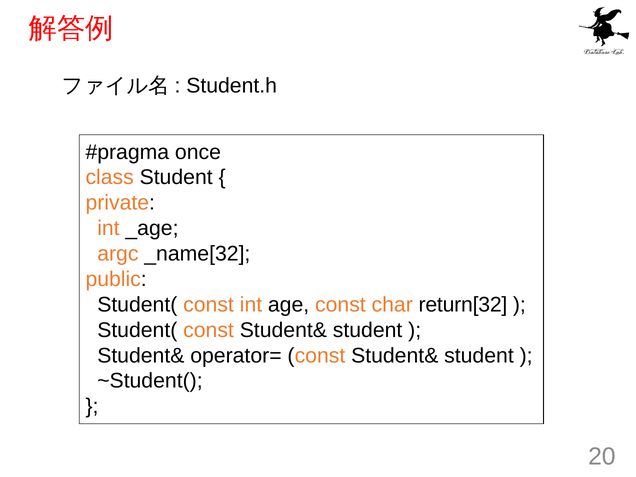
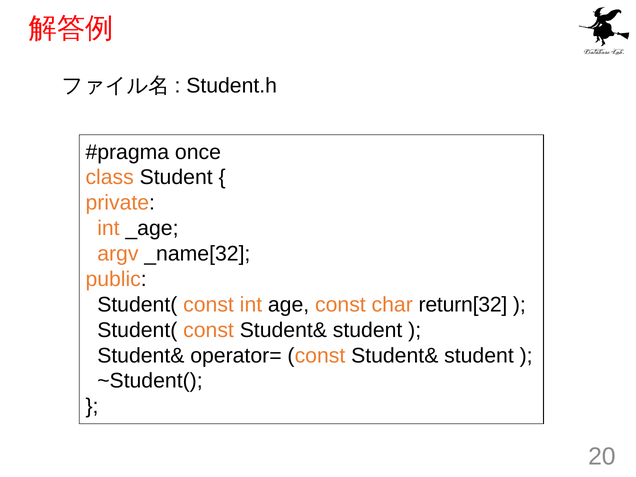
argc: argc -> argv (118, 254)
